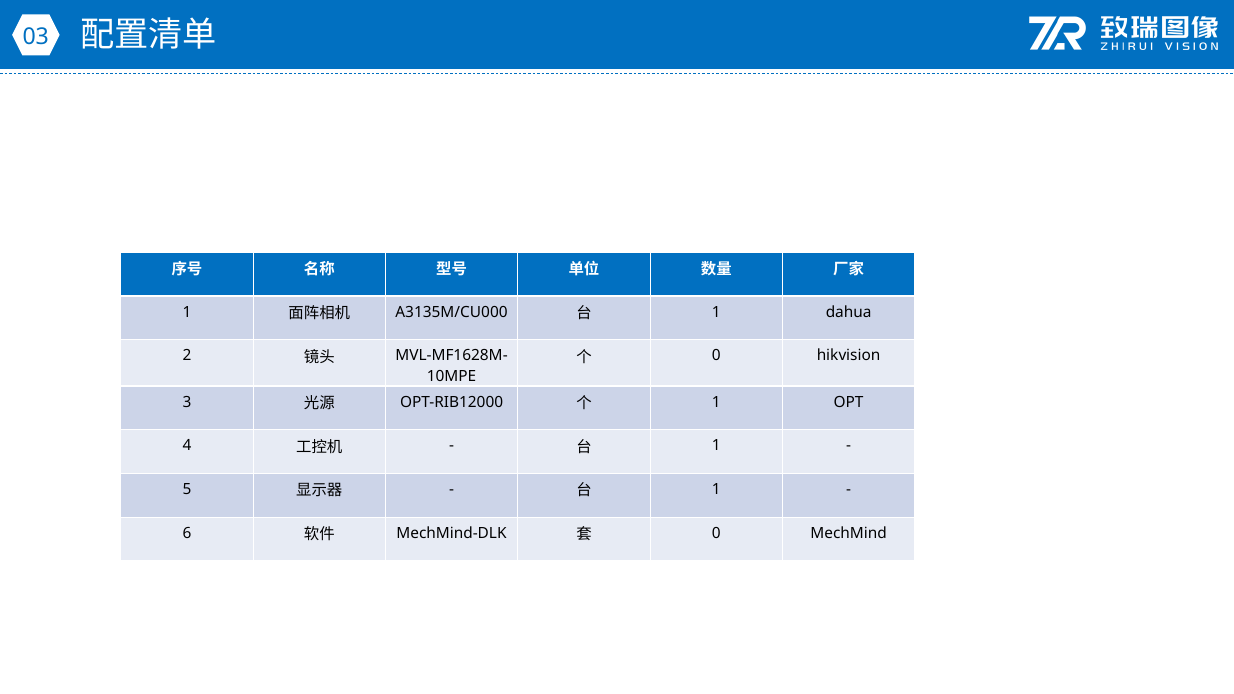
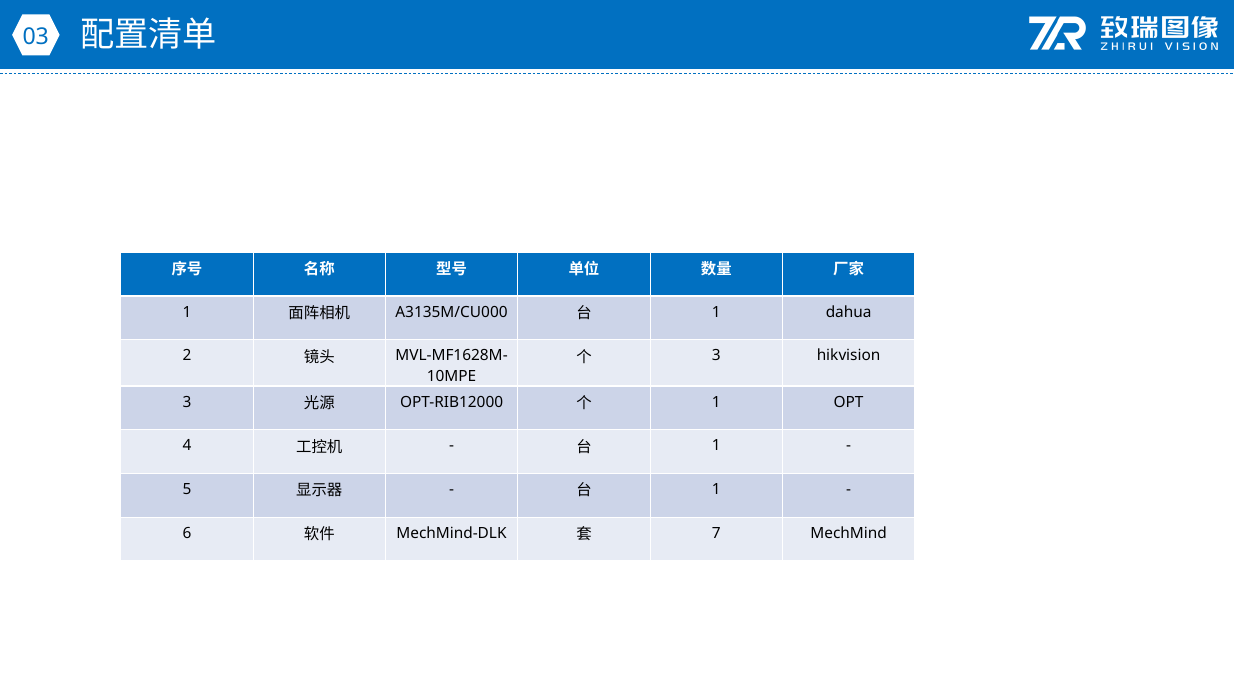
0: 0 -> 3 (716, 356)
0: 0 -> 7 (716, 533)
